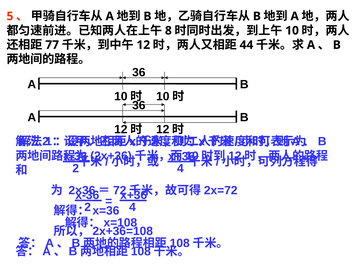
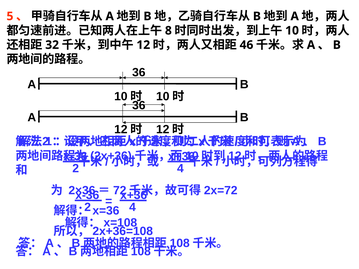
77: 77 -> 32 (52, 45)
44: 44 -> 46 (246, 45)
